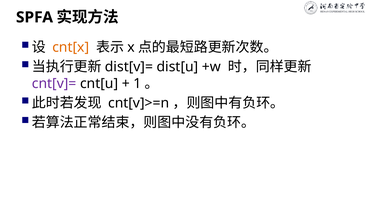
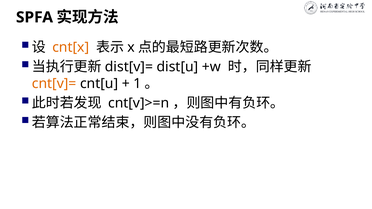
cnt[v]= colour: purple -> orange (54, 84)
